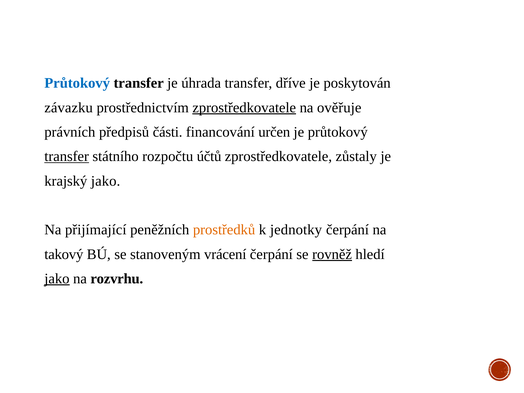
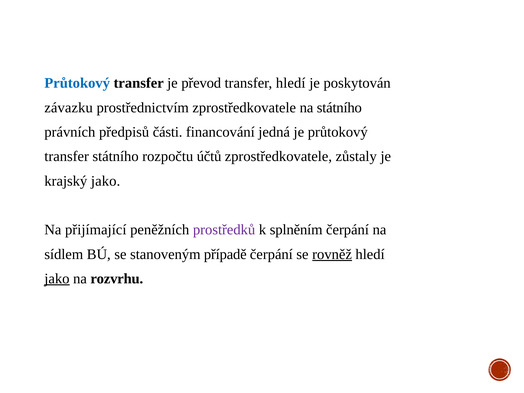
úhrada: úhrada -> převod (201, 83)
transfer dříve: dříve -> hledí (291, 83)
zprostředkovatele underline: present -> none (244, 108)
na ověřuje: ověřuje -> státního (339, 108)
určen: určen -> jedná (274, 132)
transfer underline: present -> none (67, 156)
prostředků colour: orange -> purple (224, 230)
jednotky: jednotky -> splněním (296, 230)
takový: takový -> sídlem (64, 254)
vrácení: vrácení -> případě (225, 254)
